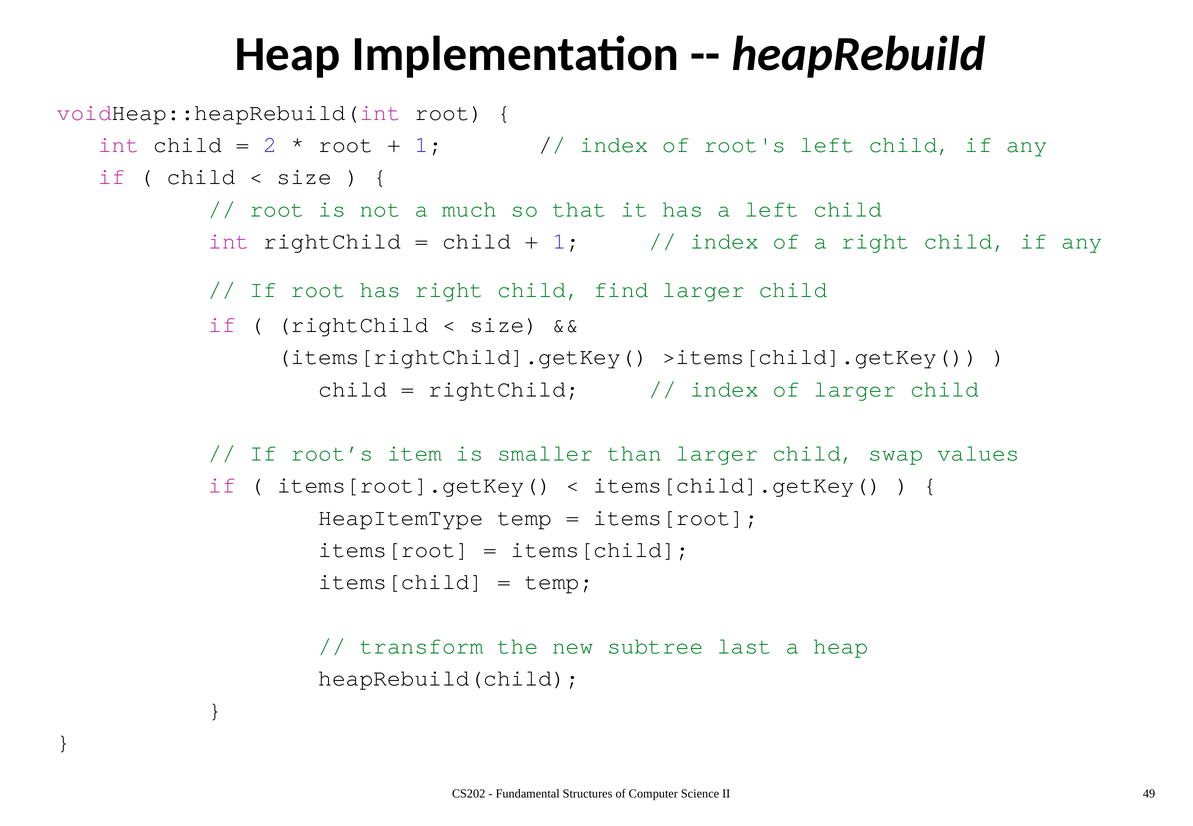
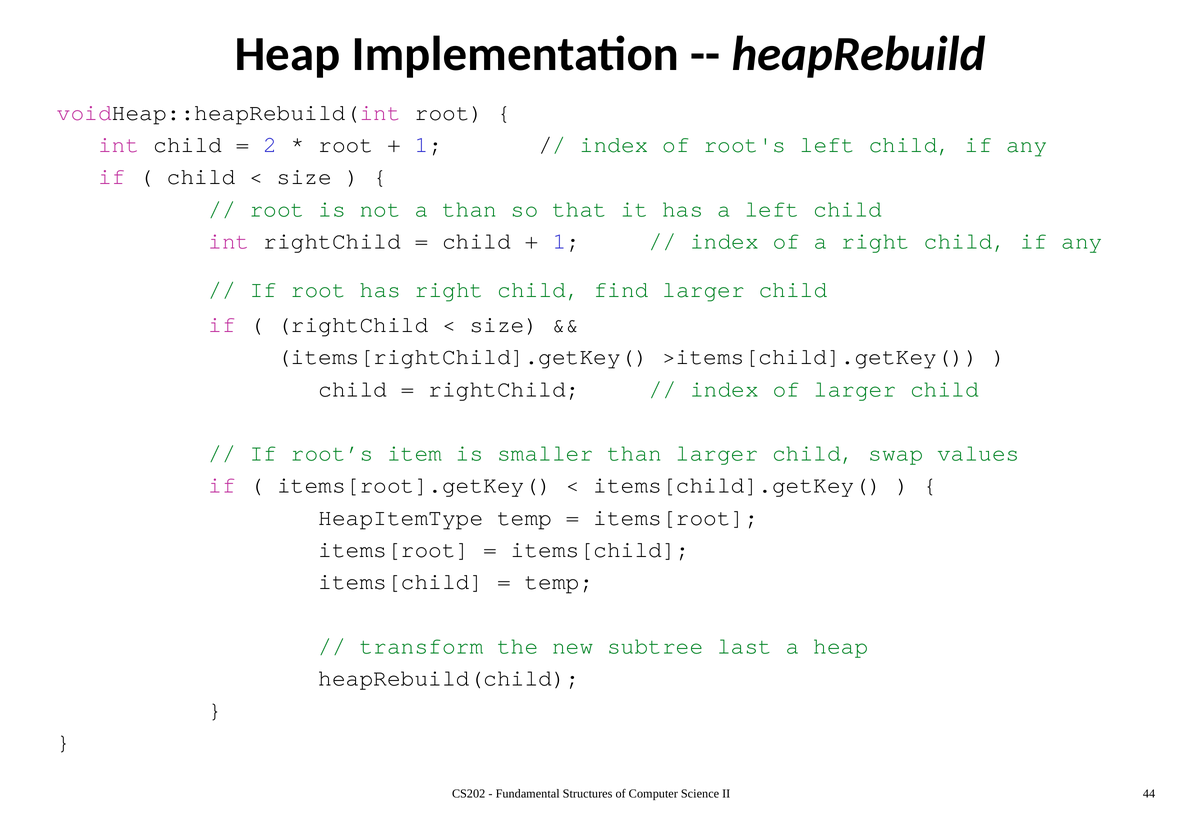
a much: much -> than (470, 209)
49: 49 -> 44 (1149, 794)
